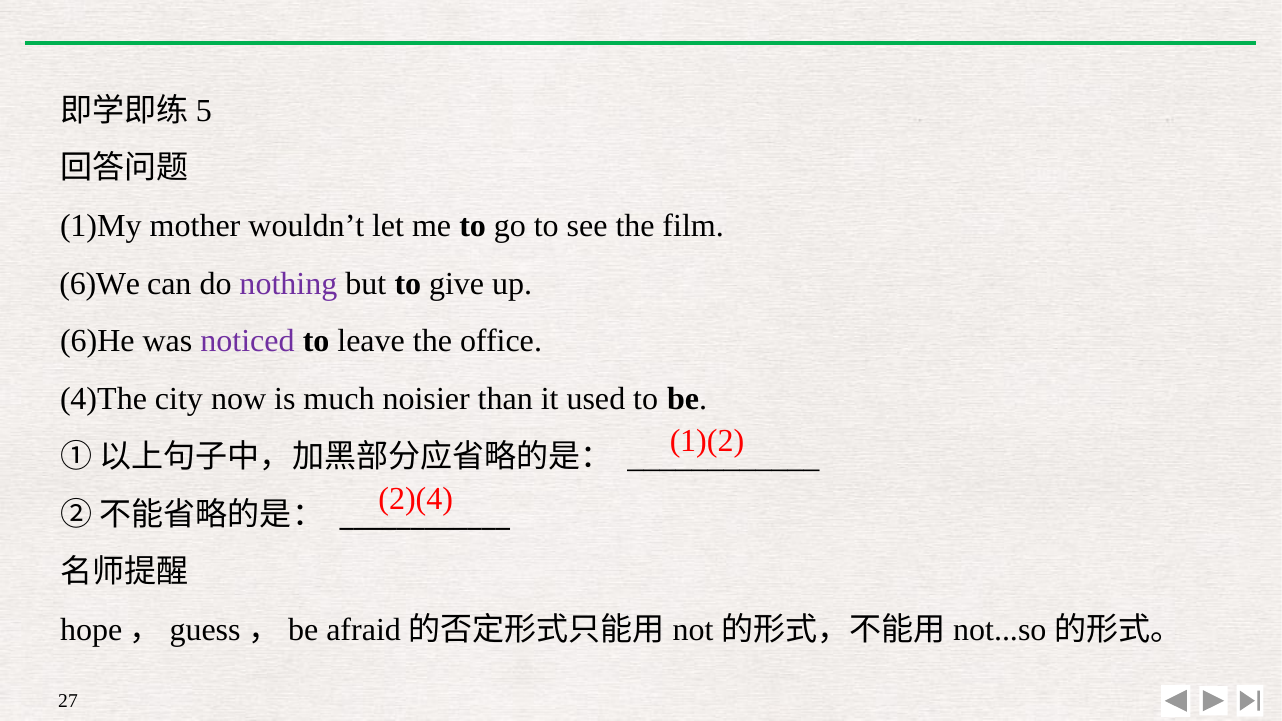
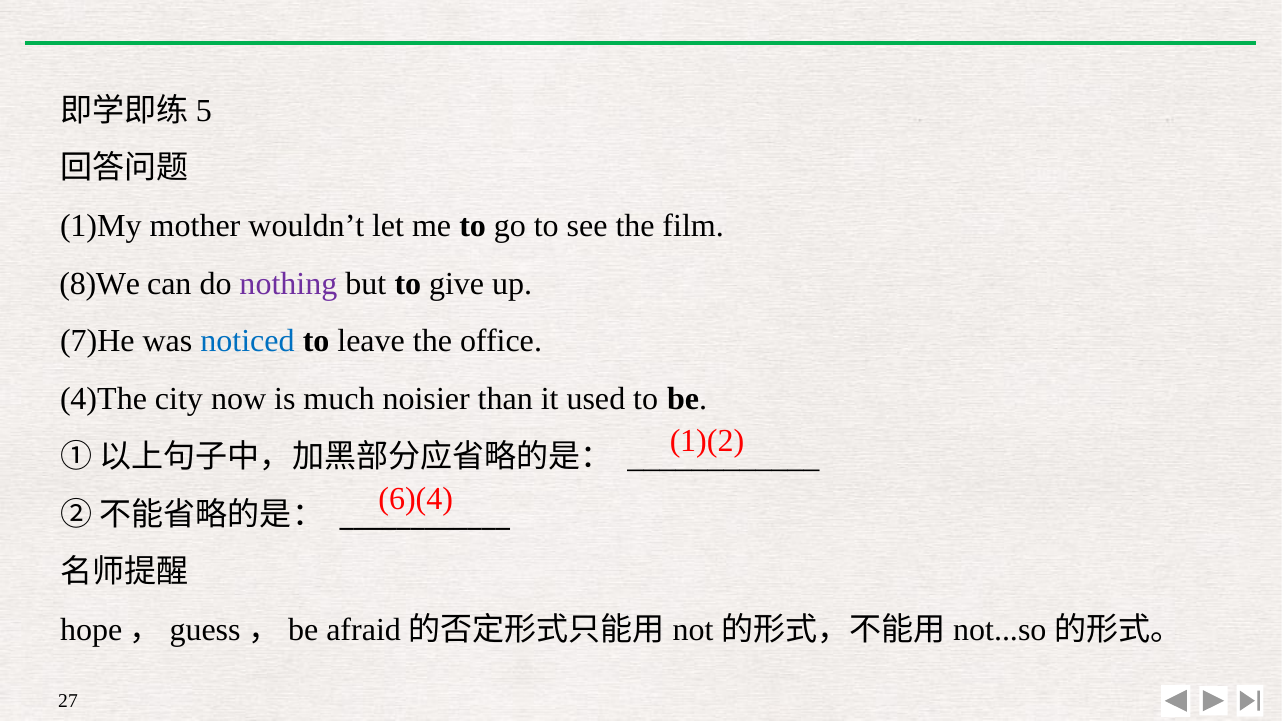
6)We: 6)We -> 8)We (100, 284)
6)He: 6)He -> 7)He (97, 341)
noticed colour: purple -> blue (247, 341)
2)(4: 2)(4 -> 6)(4 (416, 499)
